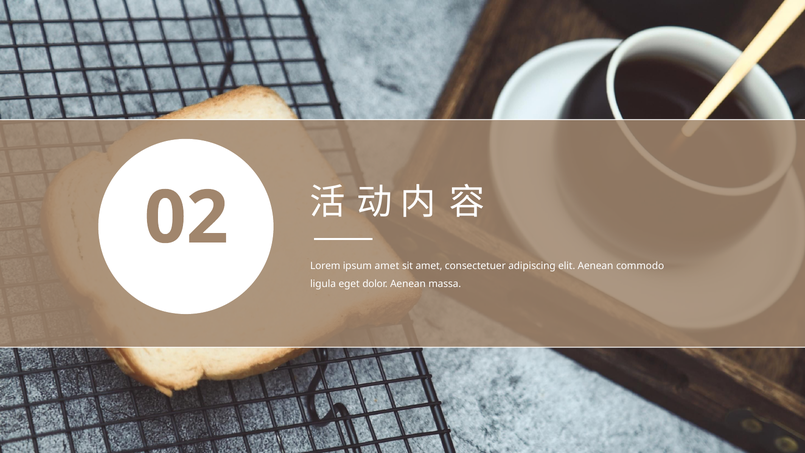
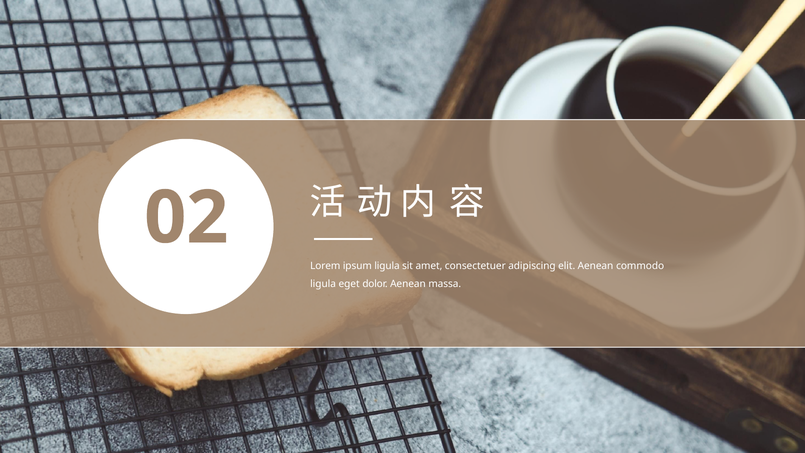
ipsum amet: amet -> ligula (387, 266)
